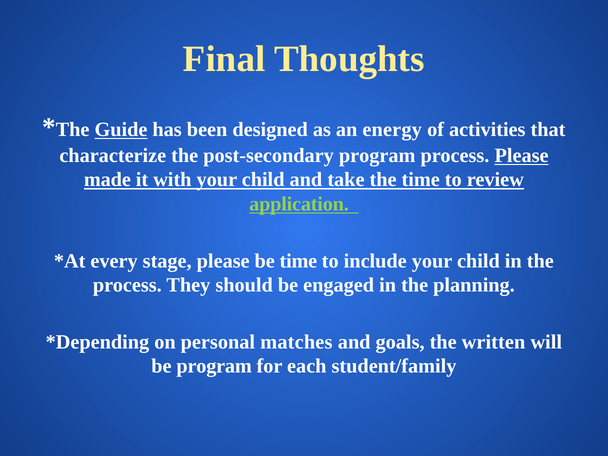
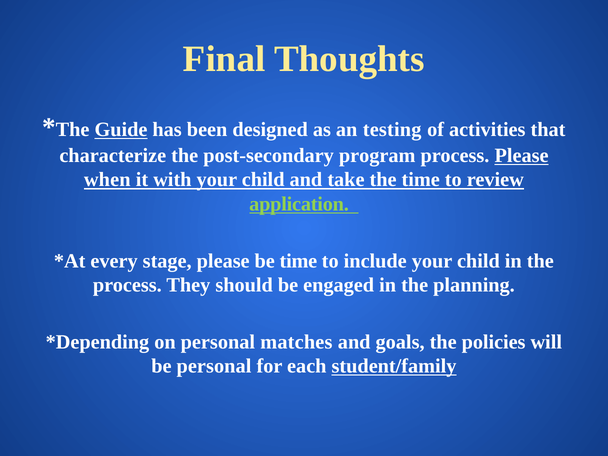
energy: energy -> testing (392, 130)
made: made -> when (107, 180)
written: written -> policies (494, 342)
be program: program -> personal (214, 366)
student/family underline: none -> present (394, 366)
